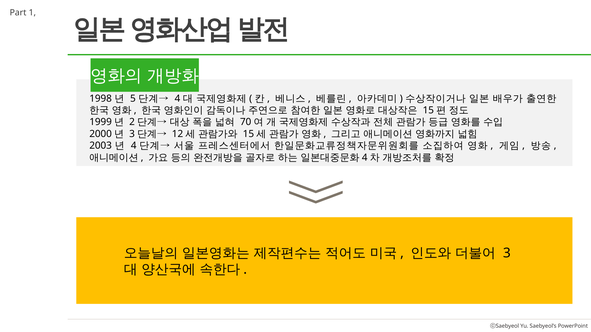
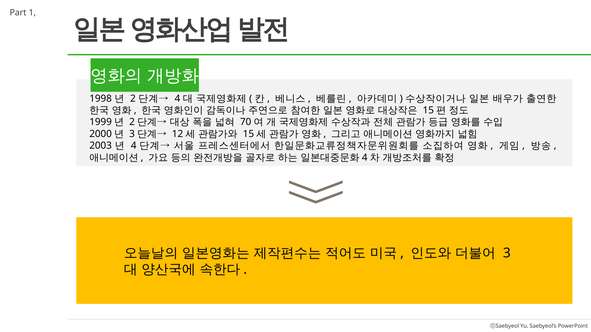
5: 5 -> 2 (133, 99)
